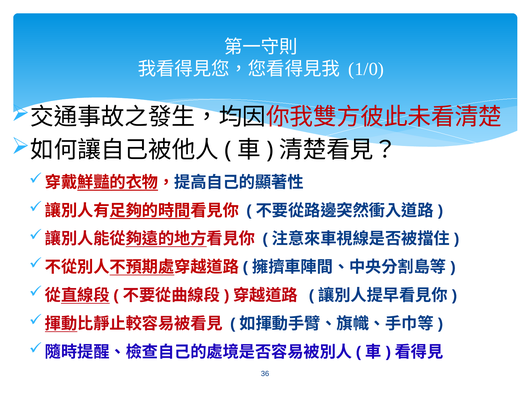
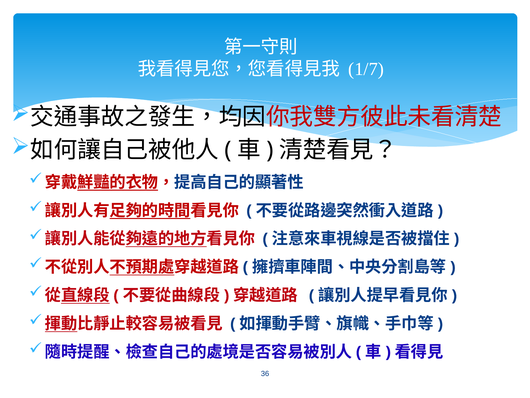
1/0: 1/0 -> 1/7 (366, 69)
